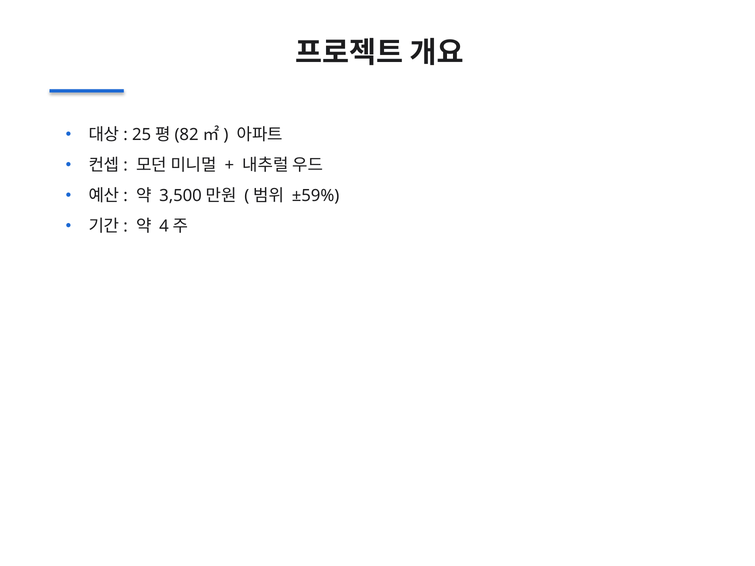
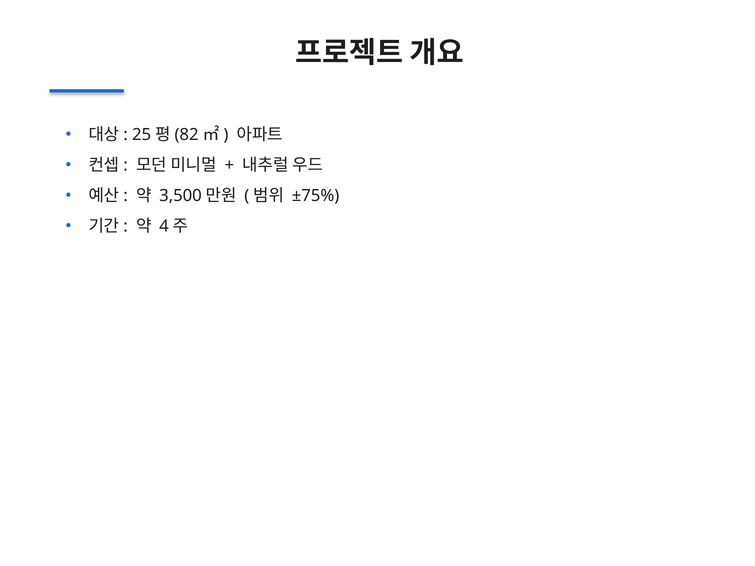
±59%: ±59% -> ±75% (316, 196)
